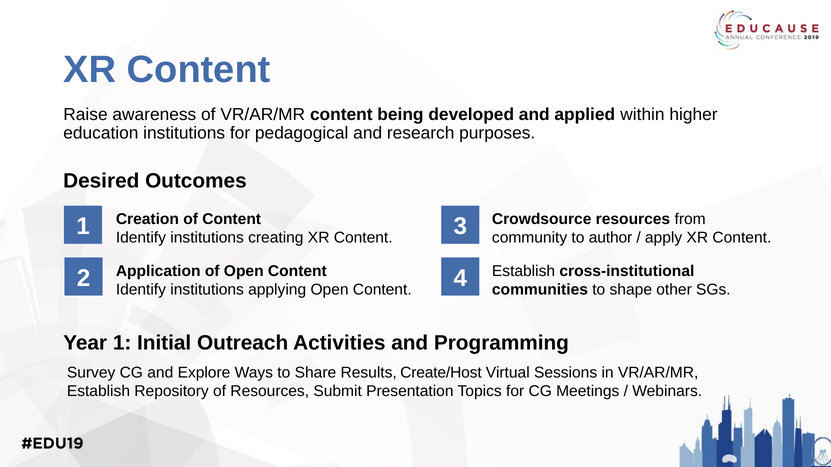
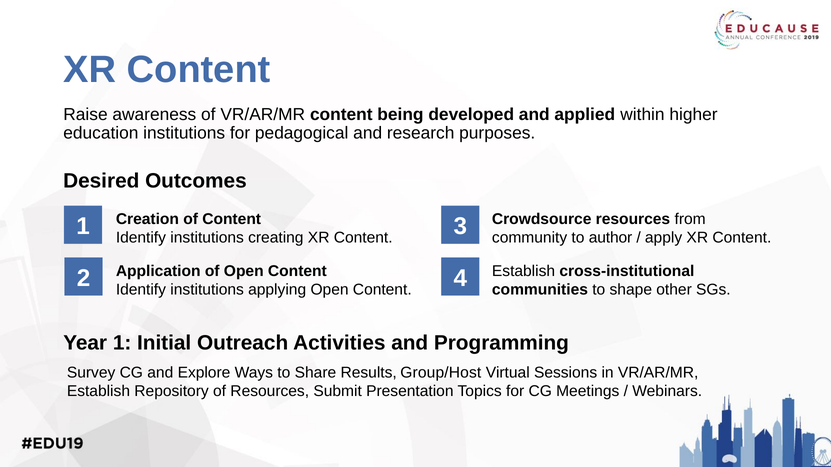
Create/Host: Create/Host -> Group/Host (441, 373)
